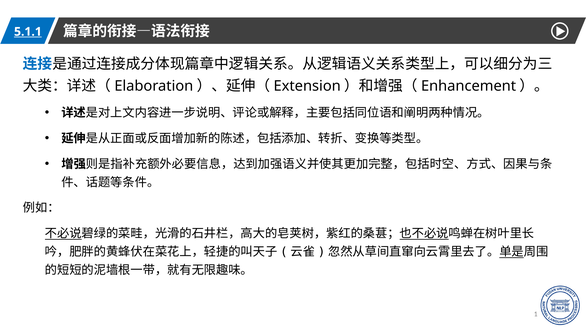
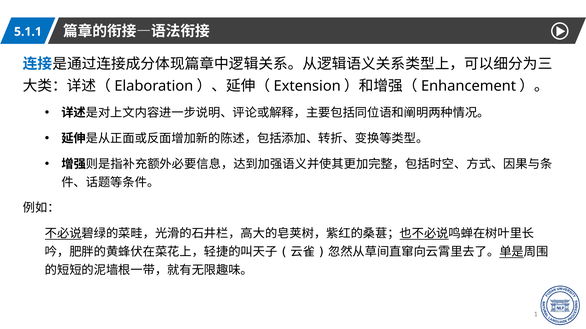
5.1.1 underline: present -> none (28, 32)
